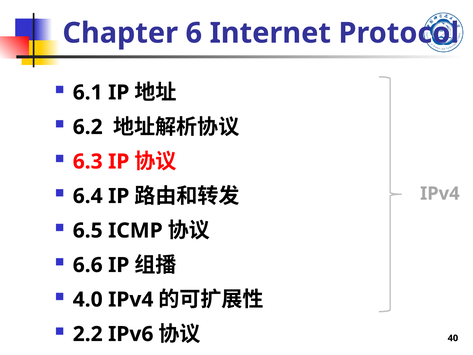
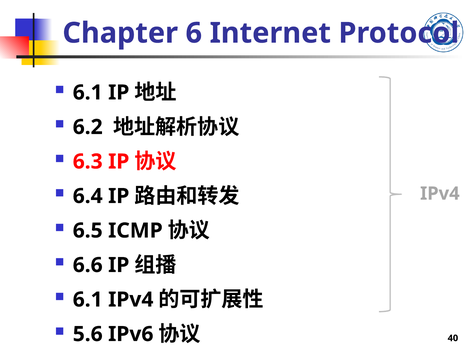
4.0: 4.0 -> 6.1 (88, 299)
2.2: 2.2 -> 5.6 (88, 334)
